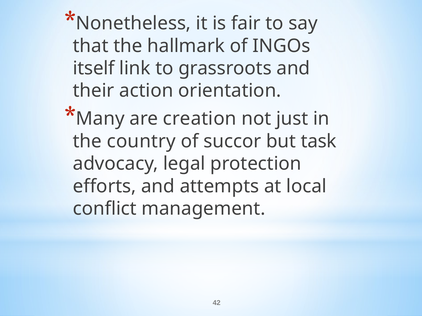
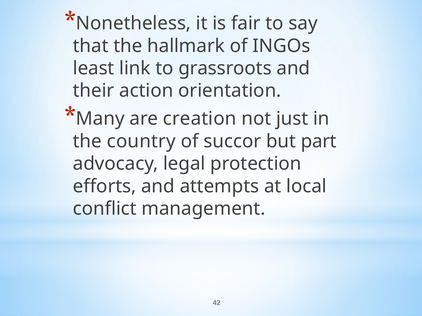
itself: itself -> least (94, 68)
task: task -> part (319, 141)
